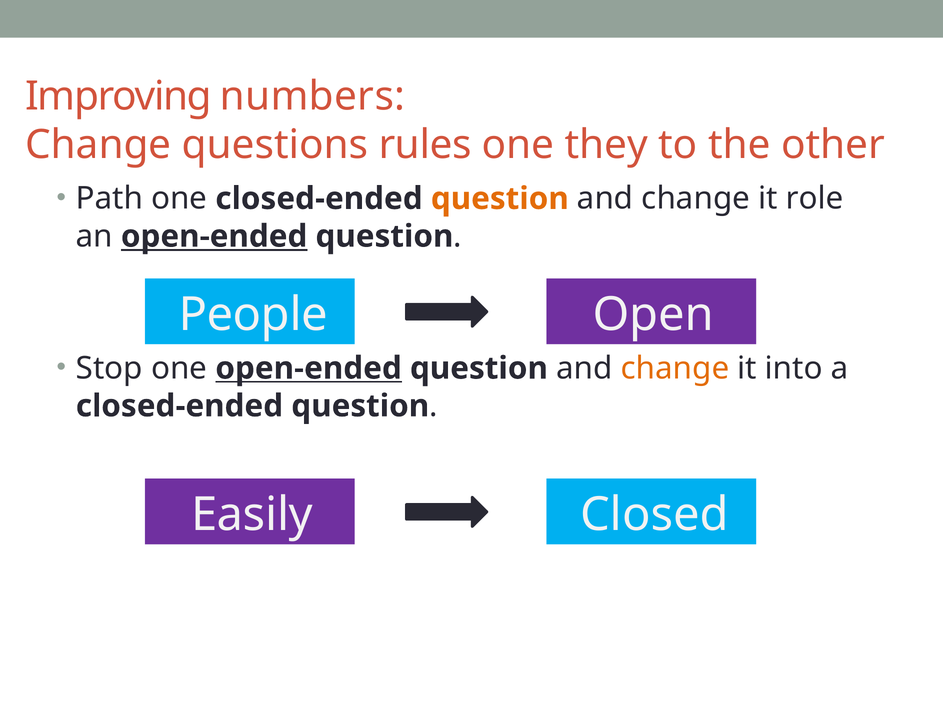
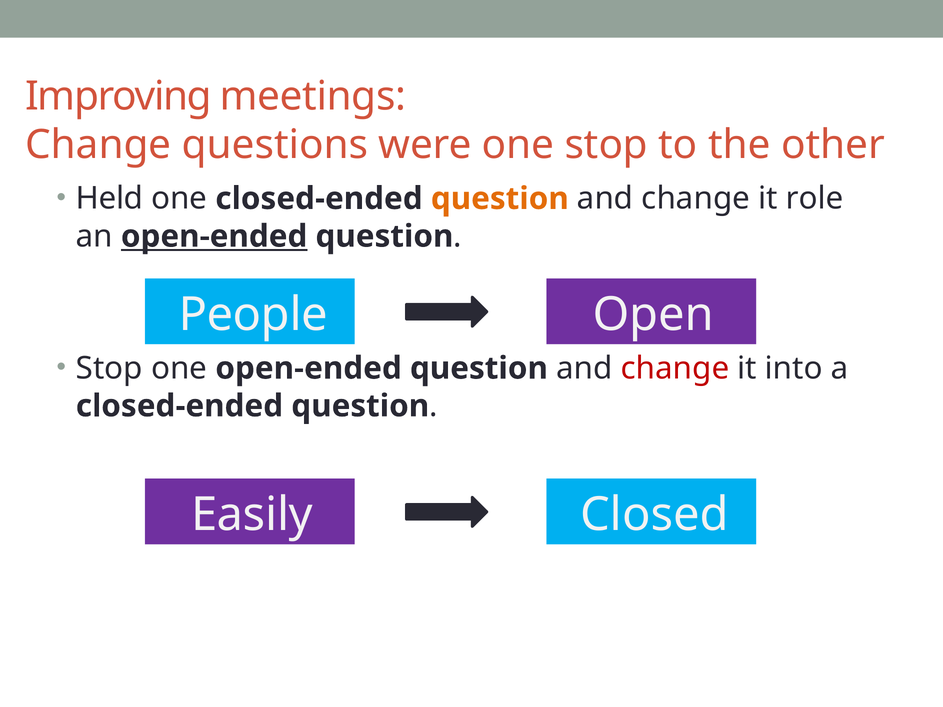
numbers: numbers -> meetings (313, 96)
rules: rules -> were (425, 145)
one they: they -> stop (606, 145)
Path: Path -> Held (109, 199)
open-ended underline: present -> none (309, 368)
change colour: orange -> red (675, 368)
